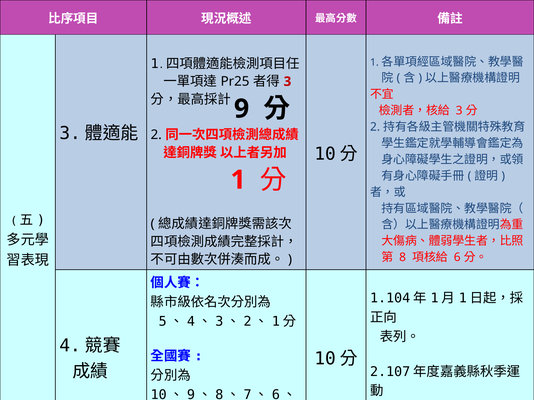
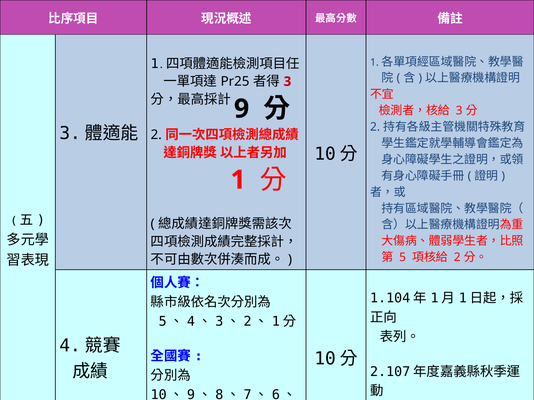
8: 8 -> 5 (403, 258)
6: 6 -> 2 (457, 258)
